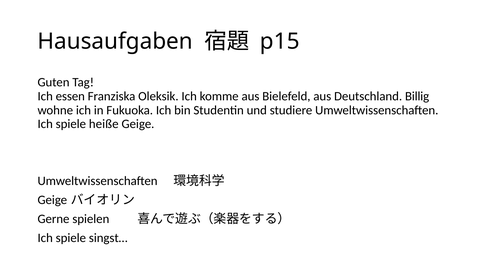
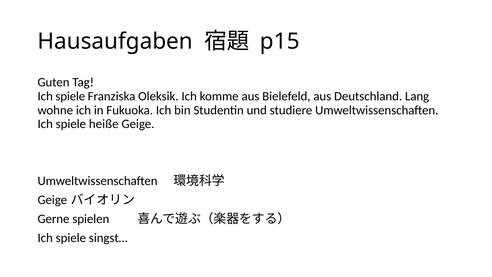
essen: essen -> spiele (70, 96)
Billig: Billig -> Lang (417, 96)
